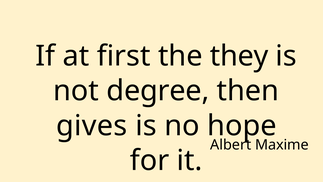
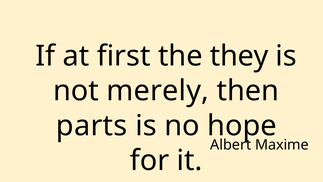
degree: degree -> merely (158, 91)
gives: gives -> parts (92, 125)
